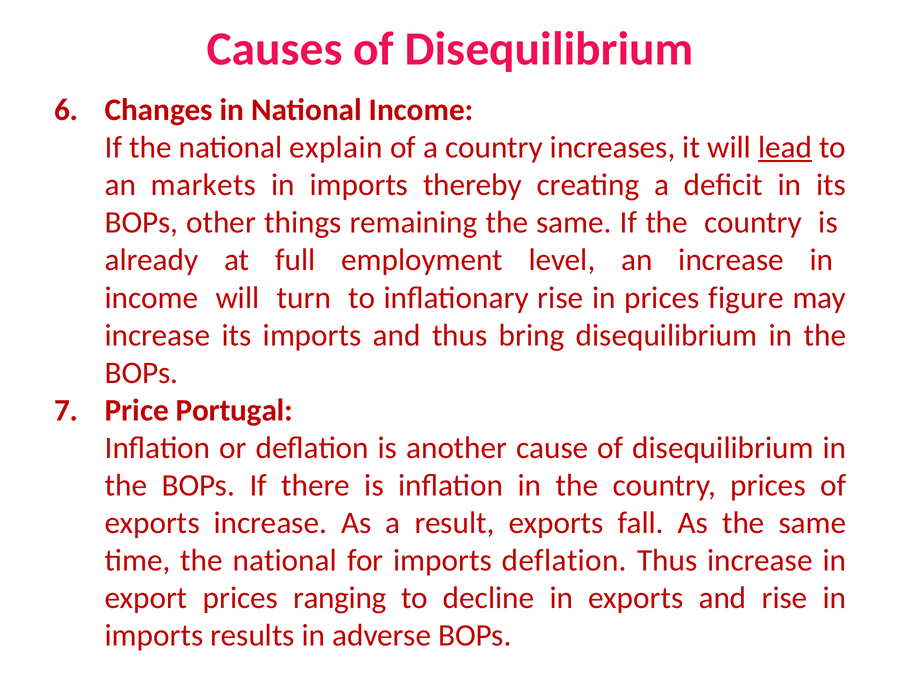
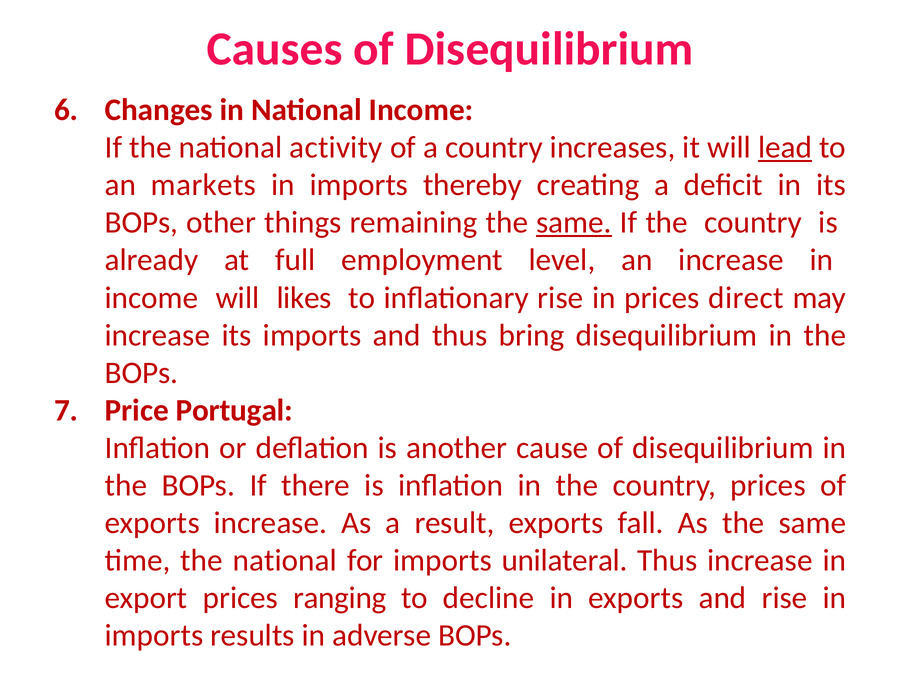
explain: explain -> activity (336, 147)
same underline: none -> present (574, 223)
turn: turn -> likes (304, 298)
figure: figure -> direct (746, 298)
imports deflation: deflation -> unilateral (565, 560)
